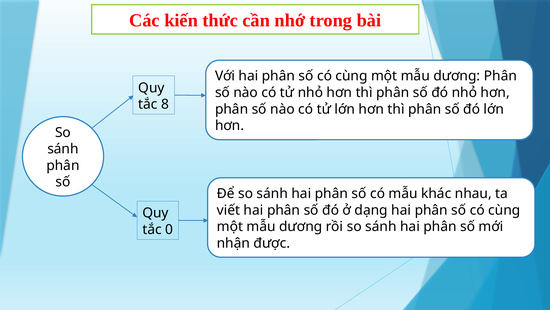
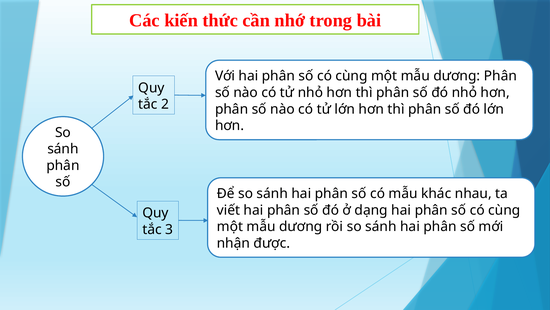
8: 8 -> 2 (165, 104)
0: 0 -> 3 (169, 229)
